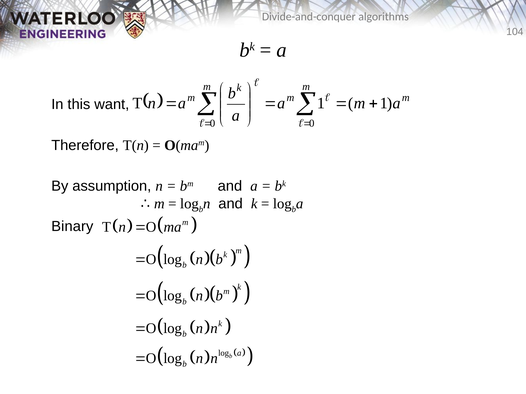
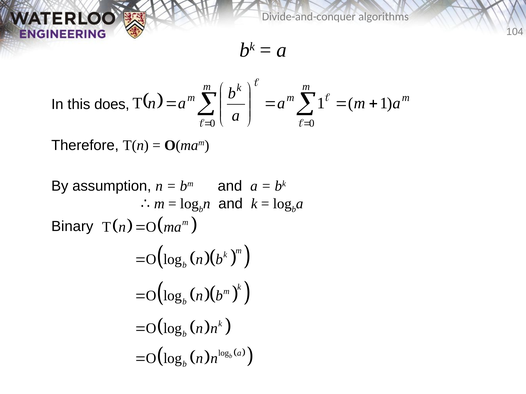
want: want -> does (112, 104)
